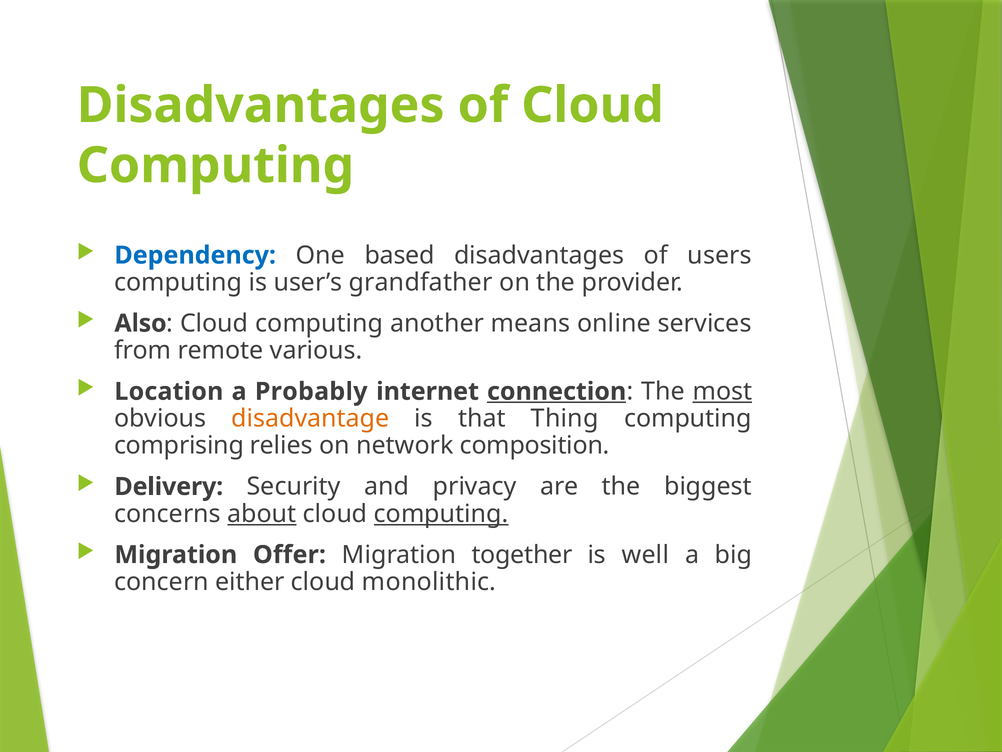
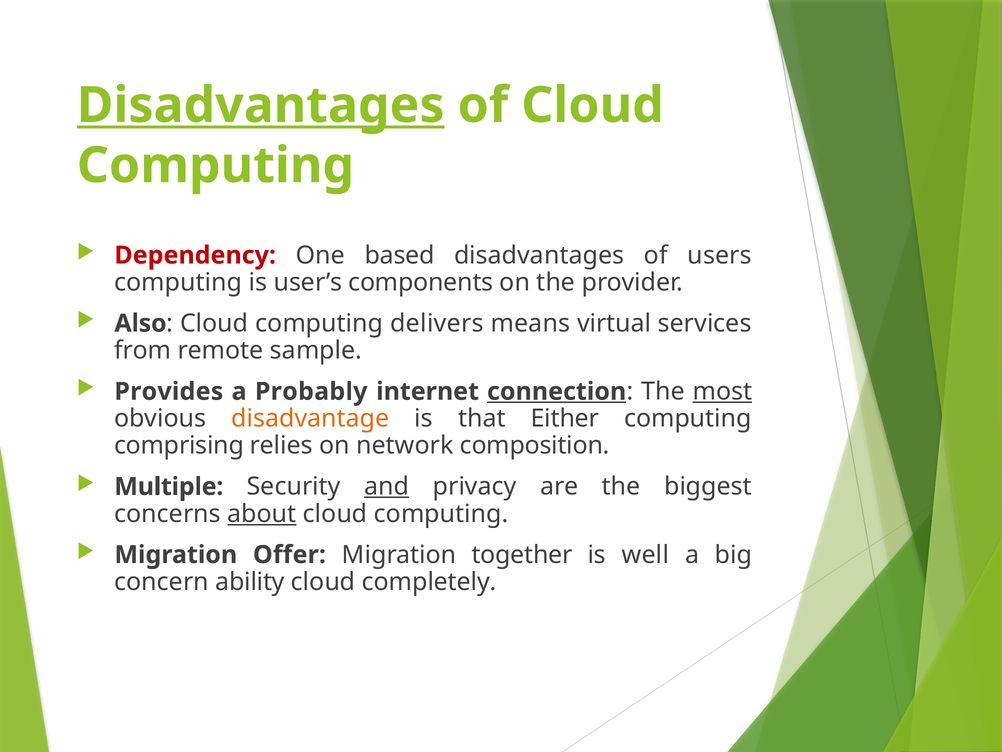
Disadvantages underline: none -> present (261, 105)
Dependency colour: blue -> red (195, 255)
grandfather: grandfather -> components (421, 282)
another: another -> delivers (437, 323)
online: online -> virtual (614, 323)
various: various -> sample (316, 350)
Location: Location -> Provides (169, 391)
Thing: Thing -> Either (565, 418)
Delivery: Delivery -> Multiple (169, 486)
and underline: none -> present (387, 486)
computing underline: present -> none (441, 513)
either: either -> ability (250, 581)
monolithic: monolithic -> completely (429, 581)
